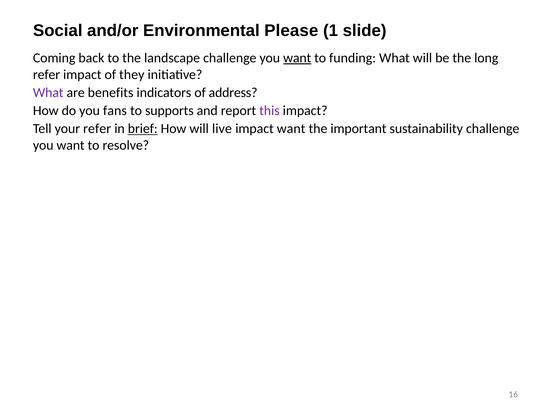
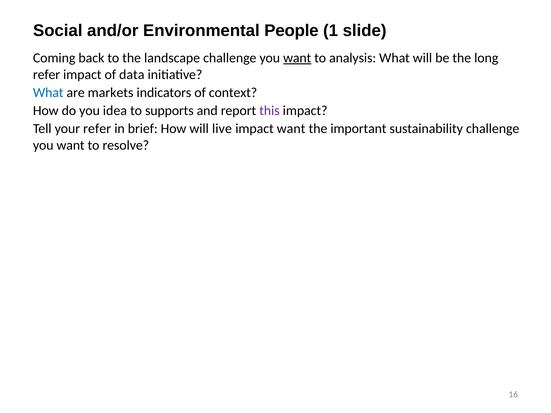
Please: Please -> People (291, 31)
funding: funding -> analysis (353, 58)
they: they -> data (132, 75)
What colour: purple -> blue (48, 93)
benefits: benefits -> markets (111, 93)
address: address -> context (233, 93)
fans: fans -> idea (115, 111)
brief underline: present -> none (143, 129)
